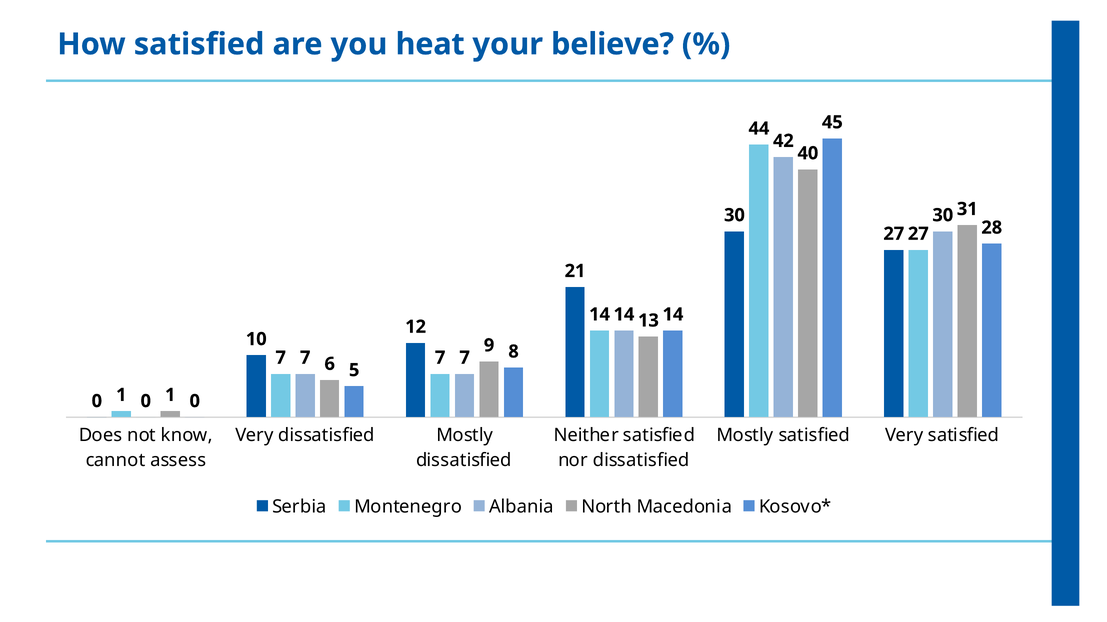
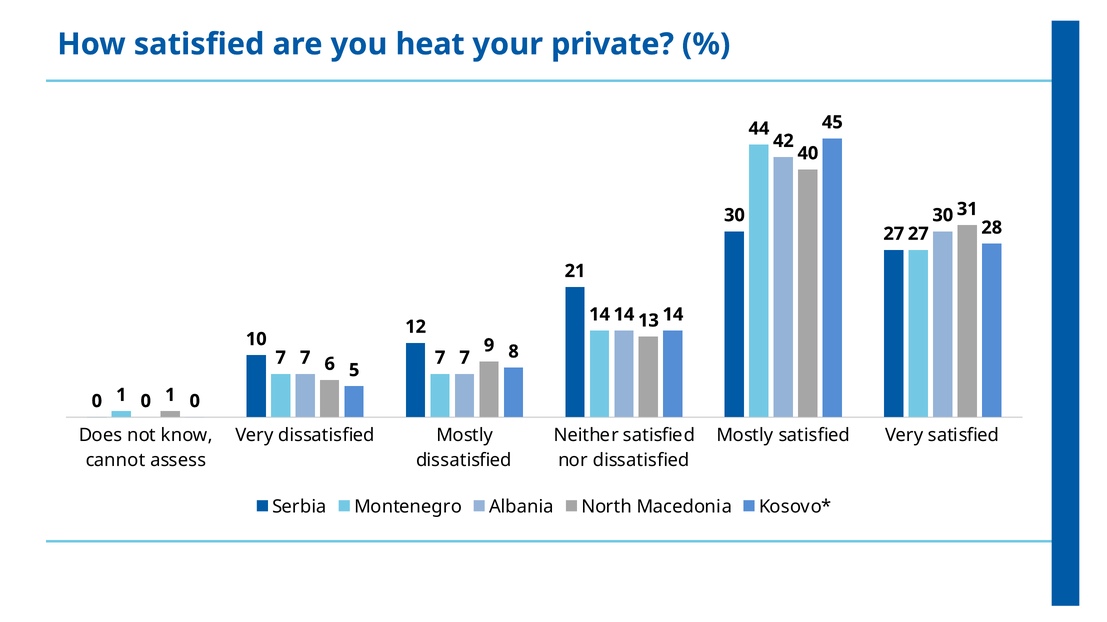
believe: believe -> private (613, 44)
